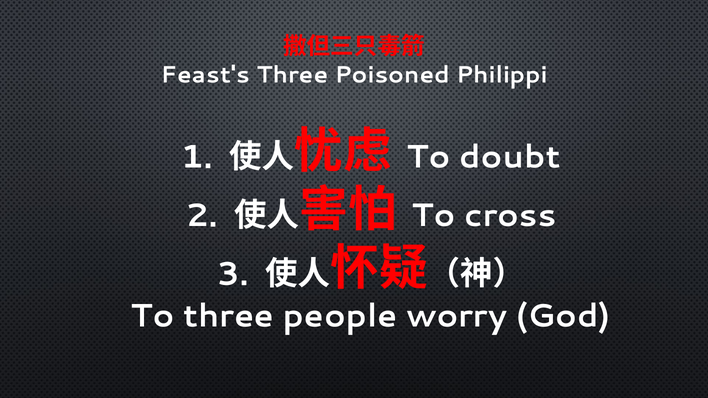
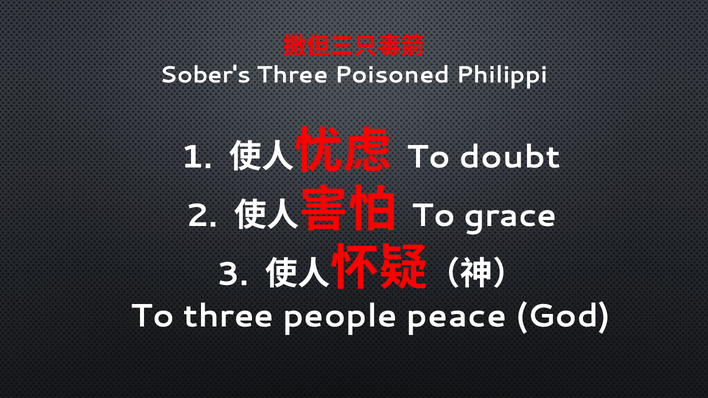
Feast's: Feast's -> Sober's (205, 75)
cross: cross -> grace (510, 216)
worry: worry -> peace (456, 316)
